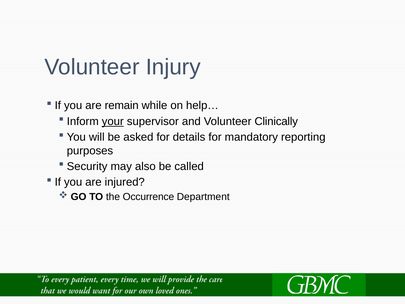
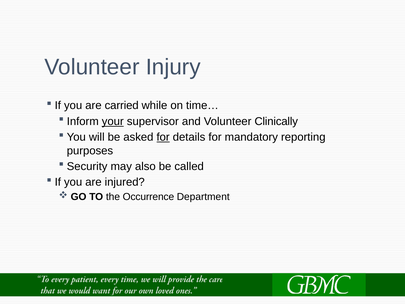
remain: remain -> carried (122, 106)
help…: help… -> time… (202, 106)
for underline: none -> present (163, 137)
